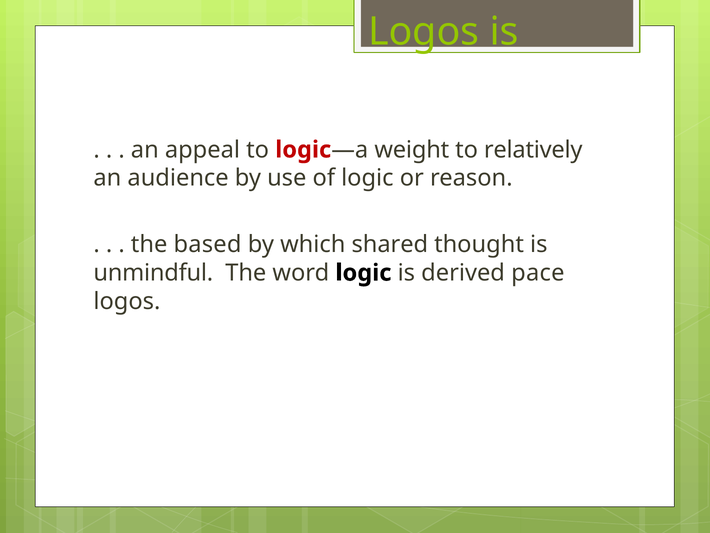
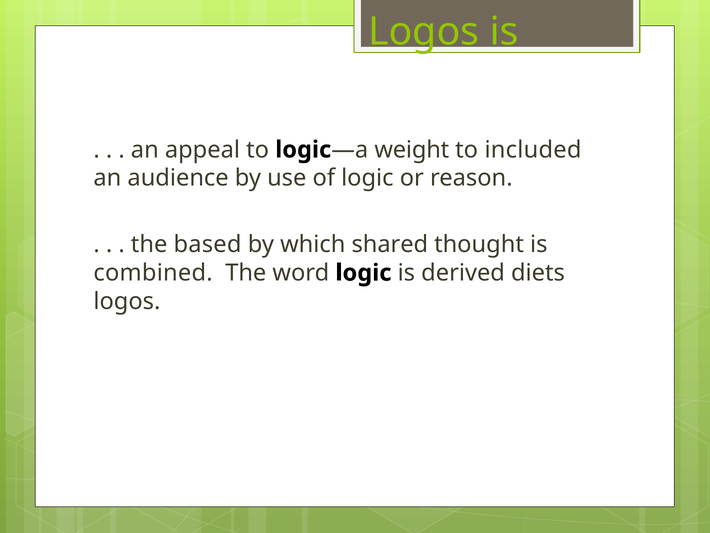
logic colour: red -> black (303, 150)
relatively: relatively -> included (533, 150)
unmindful: unmindful -> combined (153, 273)
pace: pace -> diets (538, 273)
